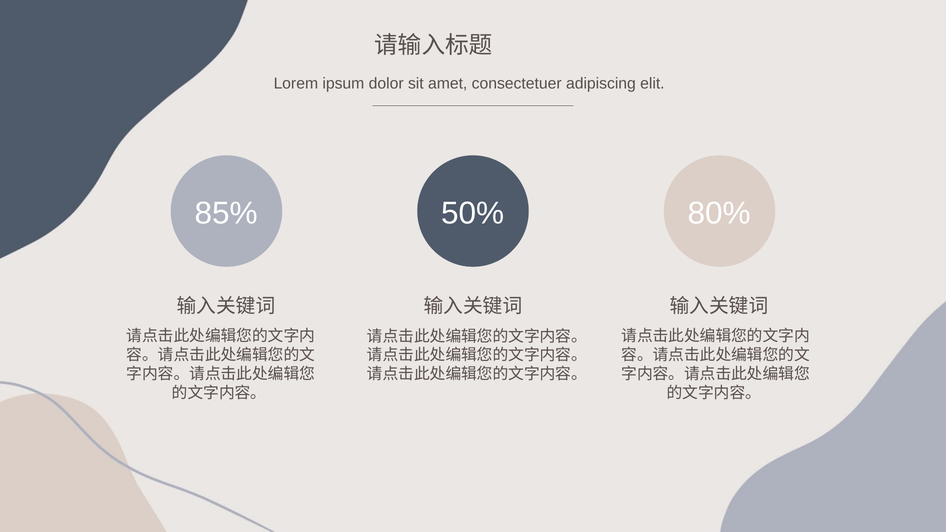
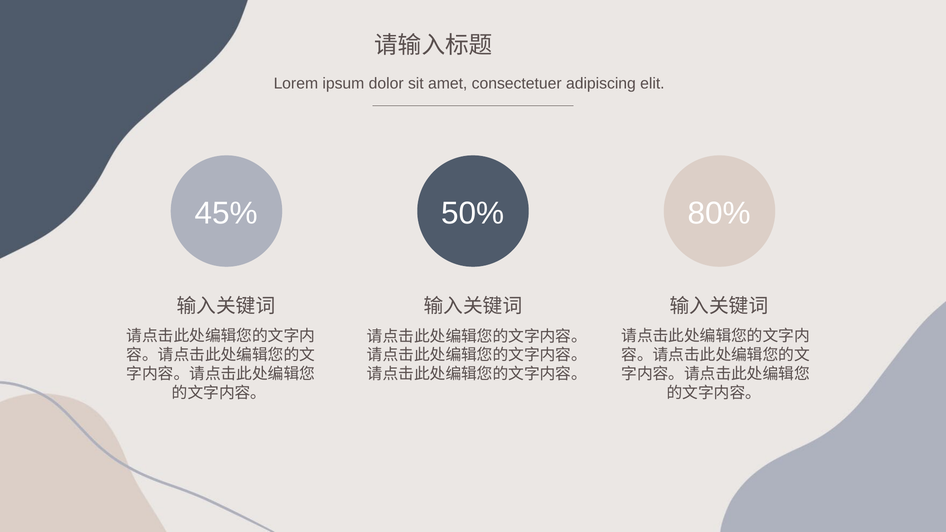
85%: 85% -> 45% (226, 213)
